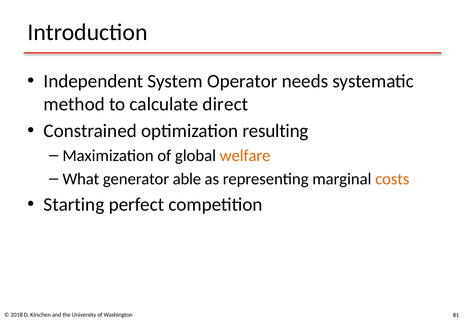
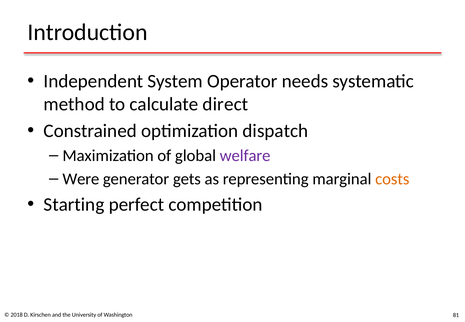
resulting: resulting -> dispatch (275, 131)
welfare colour: orange -> purple (245, 156)
What: What -> Were (81, 179)
able: able -> gets (187, 179)
